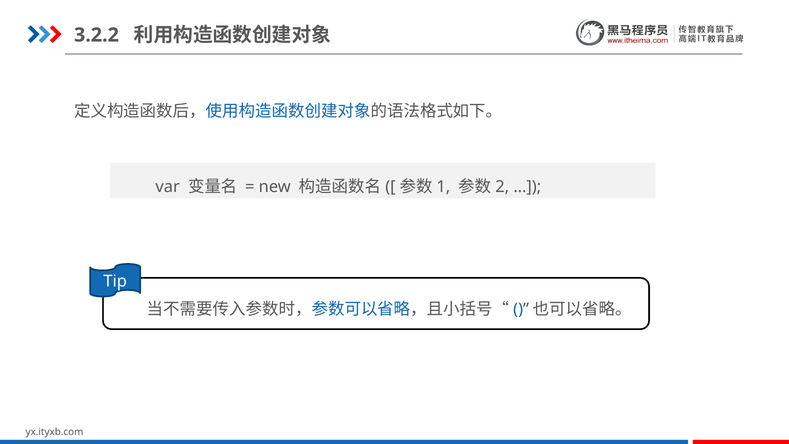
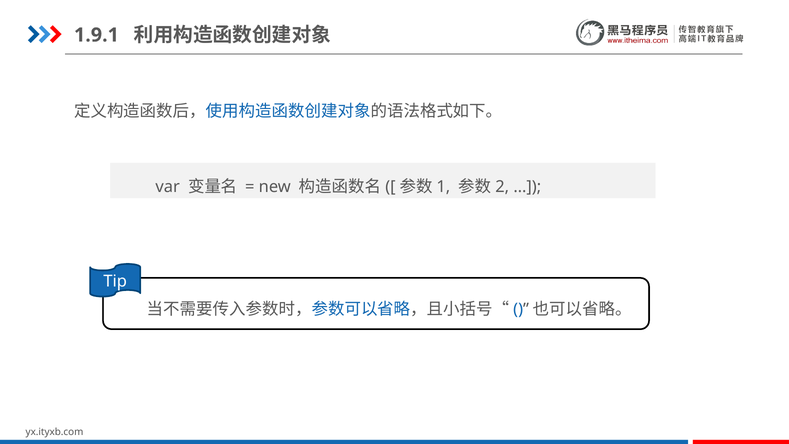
3.2.2: 3.2.2 -> 1.9.1 (96, 35)
